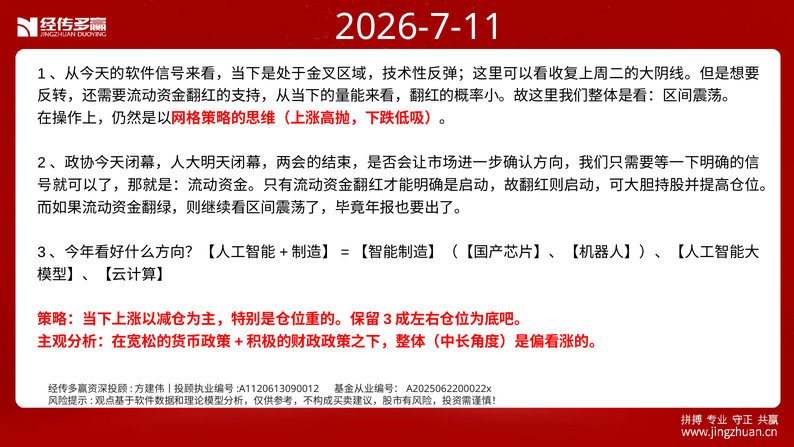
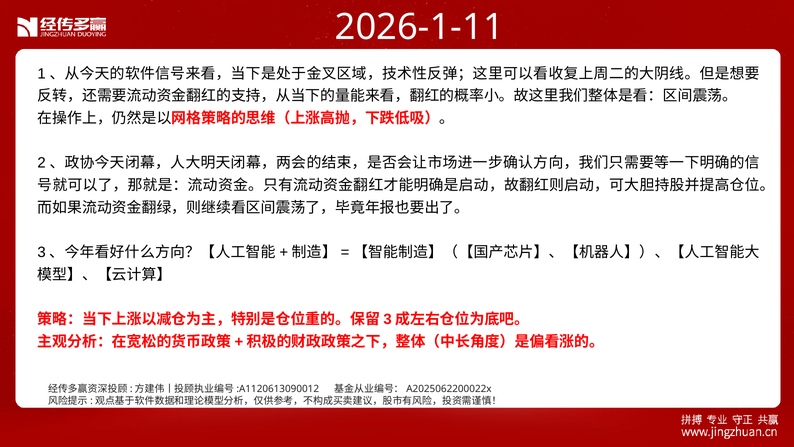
2026-7-11: 2026-7-11 -> 2026-1-11 (419, 27)
